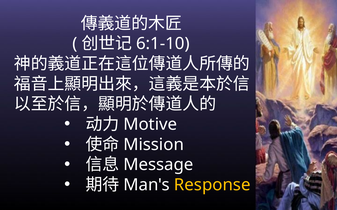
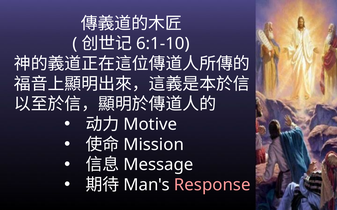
Response colour: yellow -> pink (212, 185)
